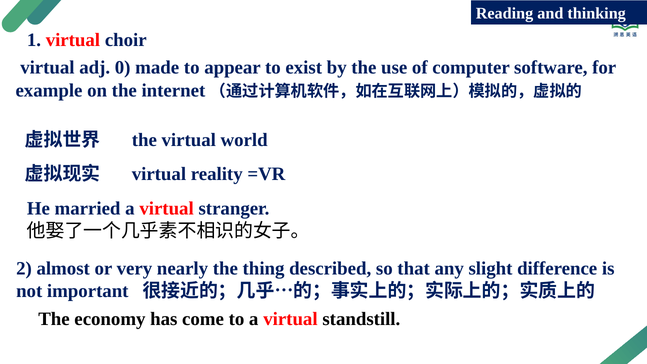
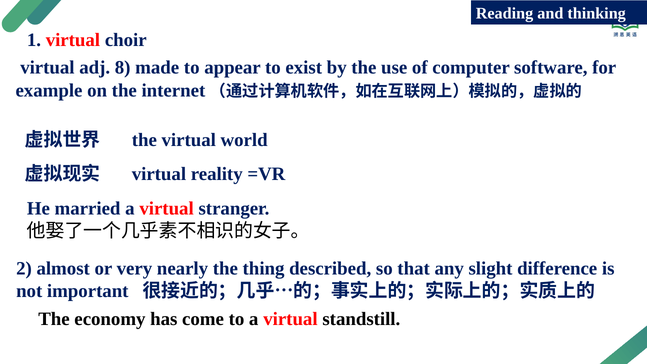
0: 0 -> 8 (123, 68)
